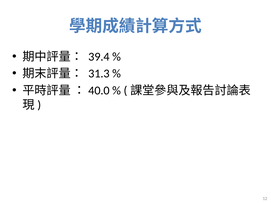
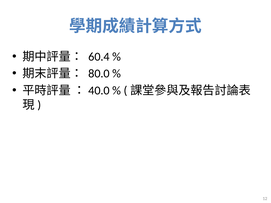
39.4: 39.4 -> 60.4 (99, 57)
31.3: 31.3 -> 80.0 (99, 74)
